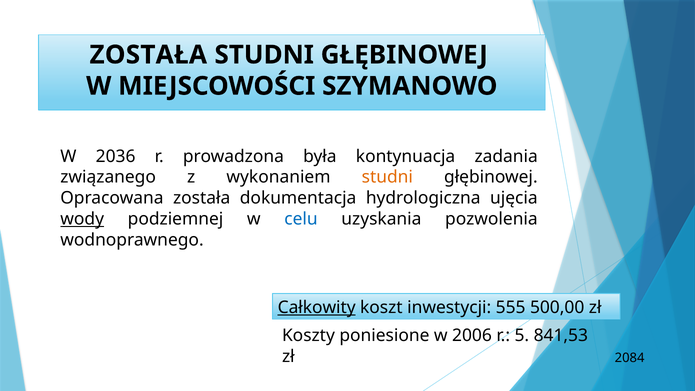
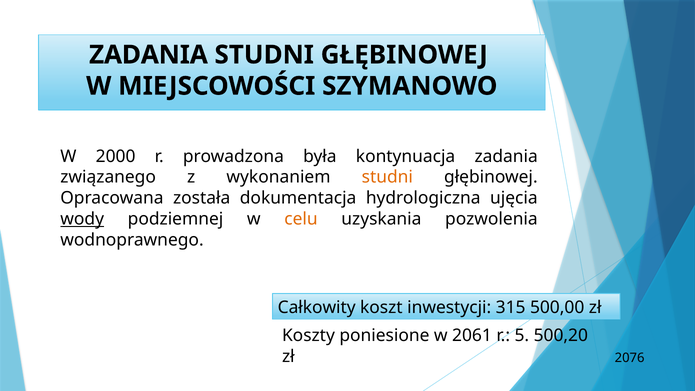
ZOSTAŁA: ZOSTAŁA -> ZADANIA (148, 55)
2036: 2036 -> 2000 (116, 156)
celu colour: blue -> orange (301, 219)
Całkowity underline: present -> none (317, 308)
555: 555 -> 315 (511, 308)
2006: 2006 -> 2061 (472, 335)
841,53: 841,53 -> 500,20 (561, 335)
2084: 2084 -> 2076 (630, 358)
